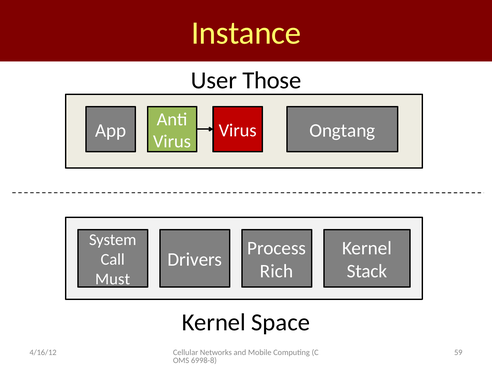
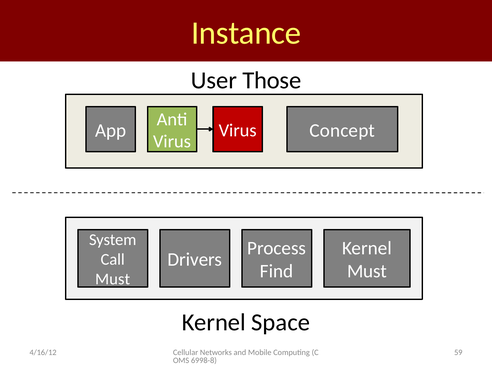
Ongtang: Ongtang -> Concept (342, 130)
Rich: Rich -> Find (277, 271)
Stack: Stack -> Must (367, 271)
